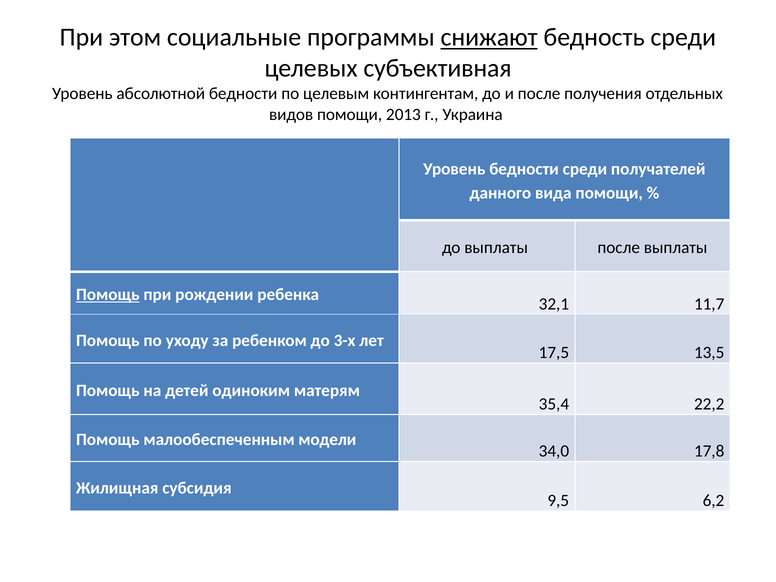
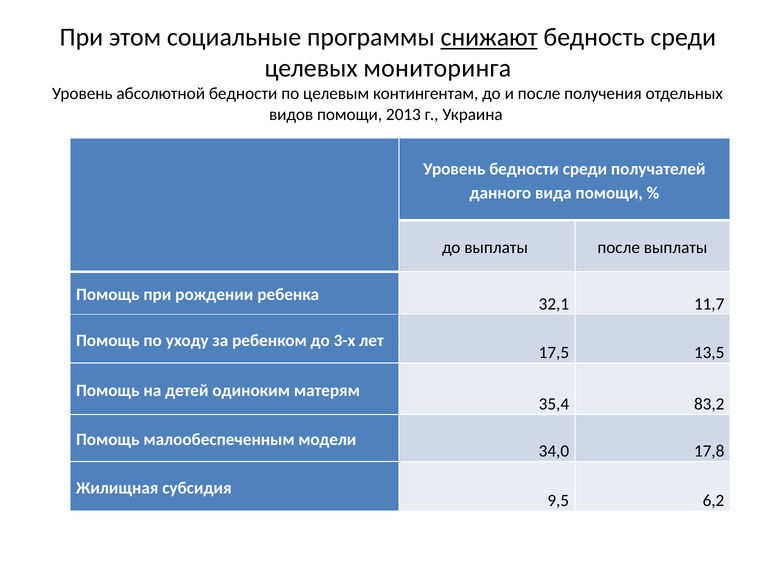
субъективная: субъективная -> мониторинга (437, 68)
Помощь underline: present -> none (108, 295)
22,2: 22,2 -> 83,2 (709, 404)
